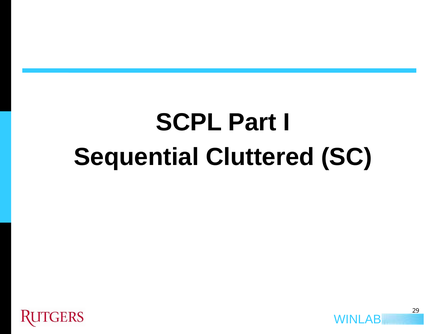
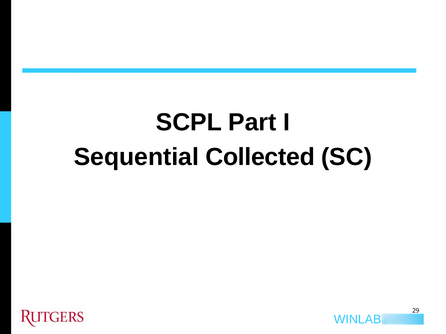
Cluttered: Cluttered -> Collected (260, 157)
